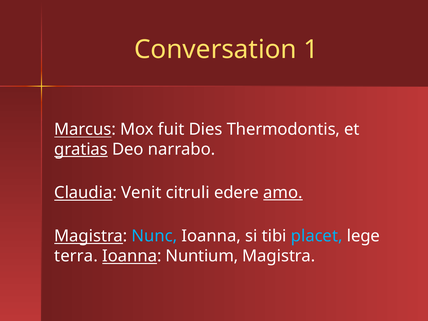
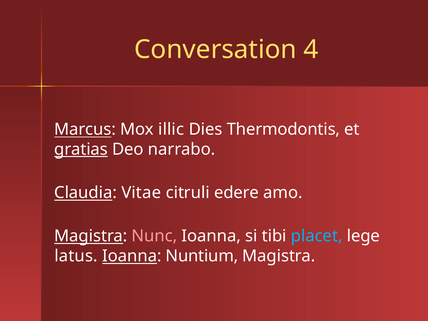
1: 1 -> 4 (311, 50)
fuit: fuit -> illic (171, 129)
Venit: Venit -> Vitae (141, 193)
amo underline: present -> none (283, 193)
Nunc colour: light blue -> pink (154, 236)
terra: terra -> latus (76, 256)
